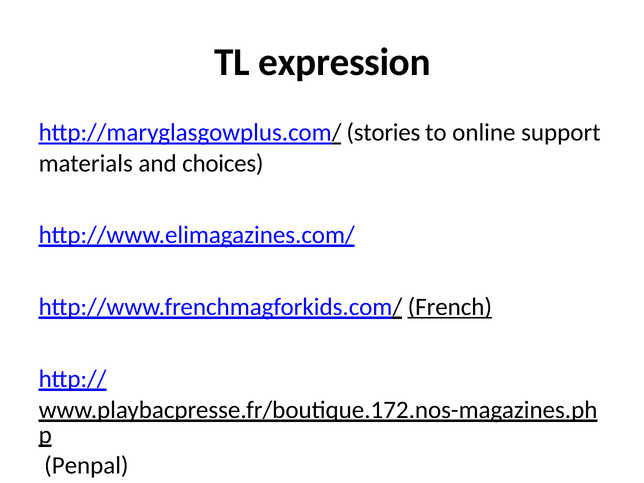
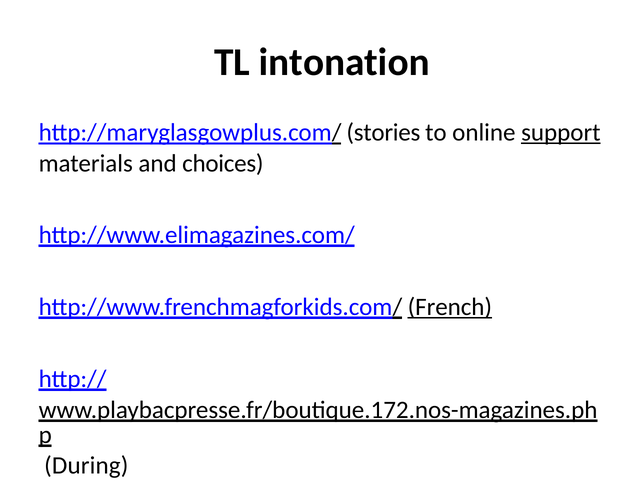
expression: expression -> intonation (344, 62)
support underline: none -> present (561, 133)
Penpal: Penpal -> During (86, 465)
